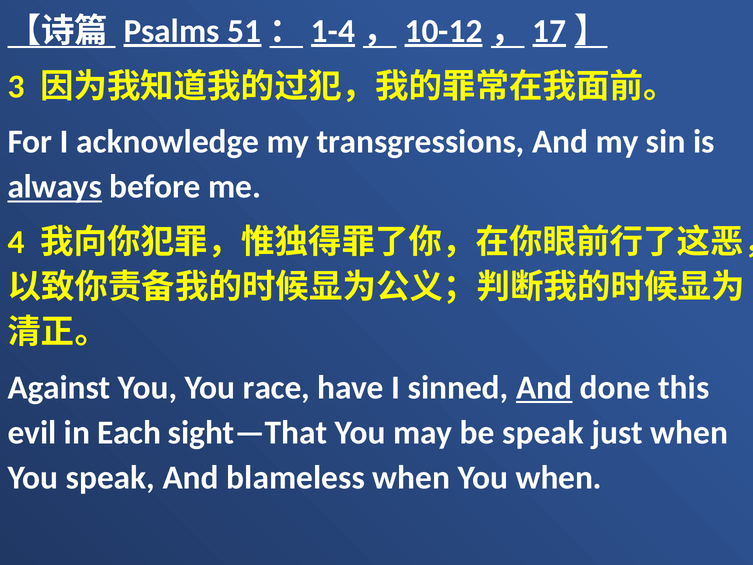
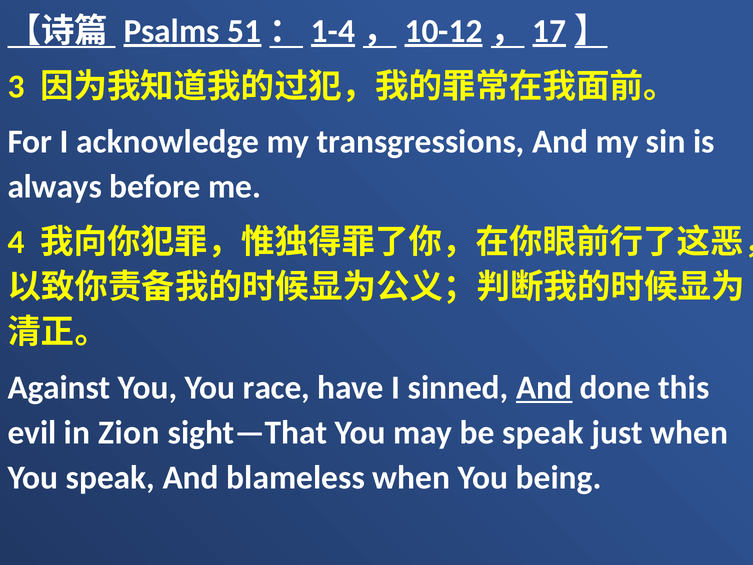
always underline: present -> none (55, 187)
Each: Each -> Zion (129, 433)
You when: when -> being (559, 478)
